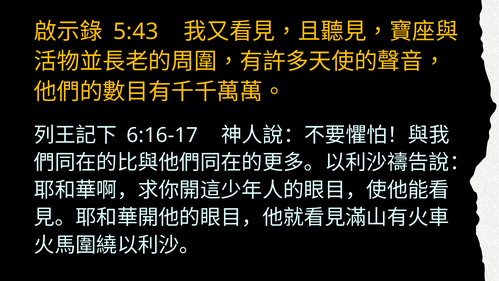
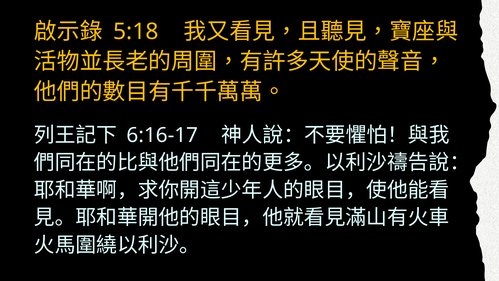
5:43: 5:43 -> 5:18 (136, 31)
